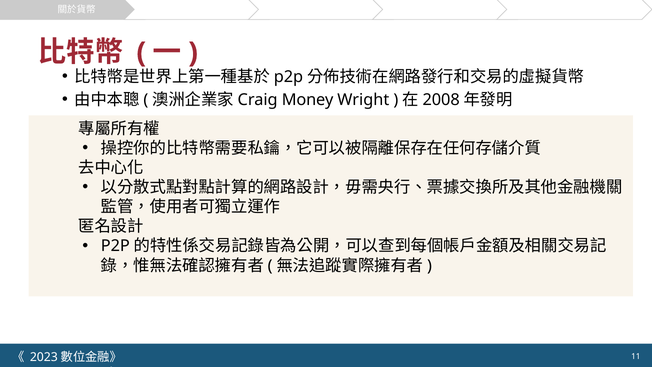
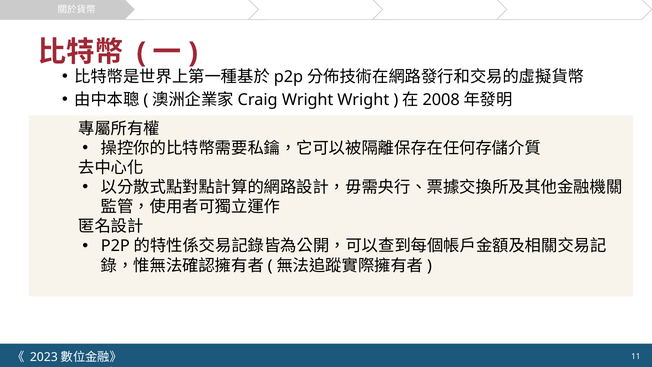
Money: Money -> Wright (308, 100)
